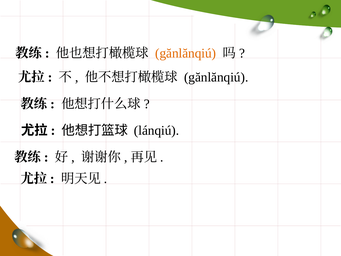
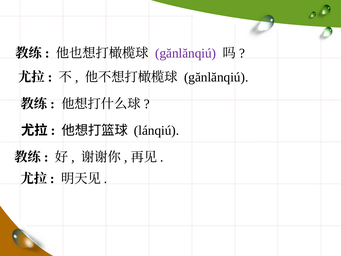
gănlănqiú colour: orange -> purple (186, 53)
